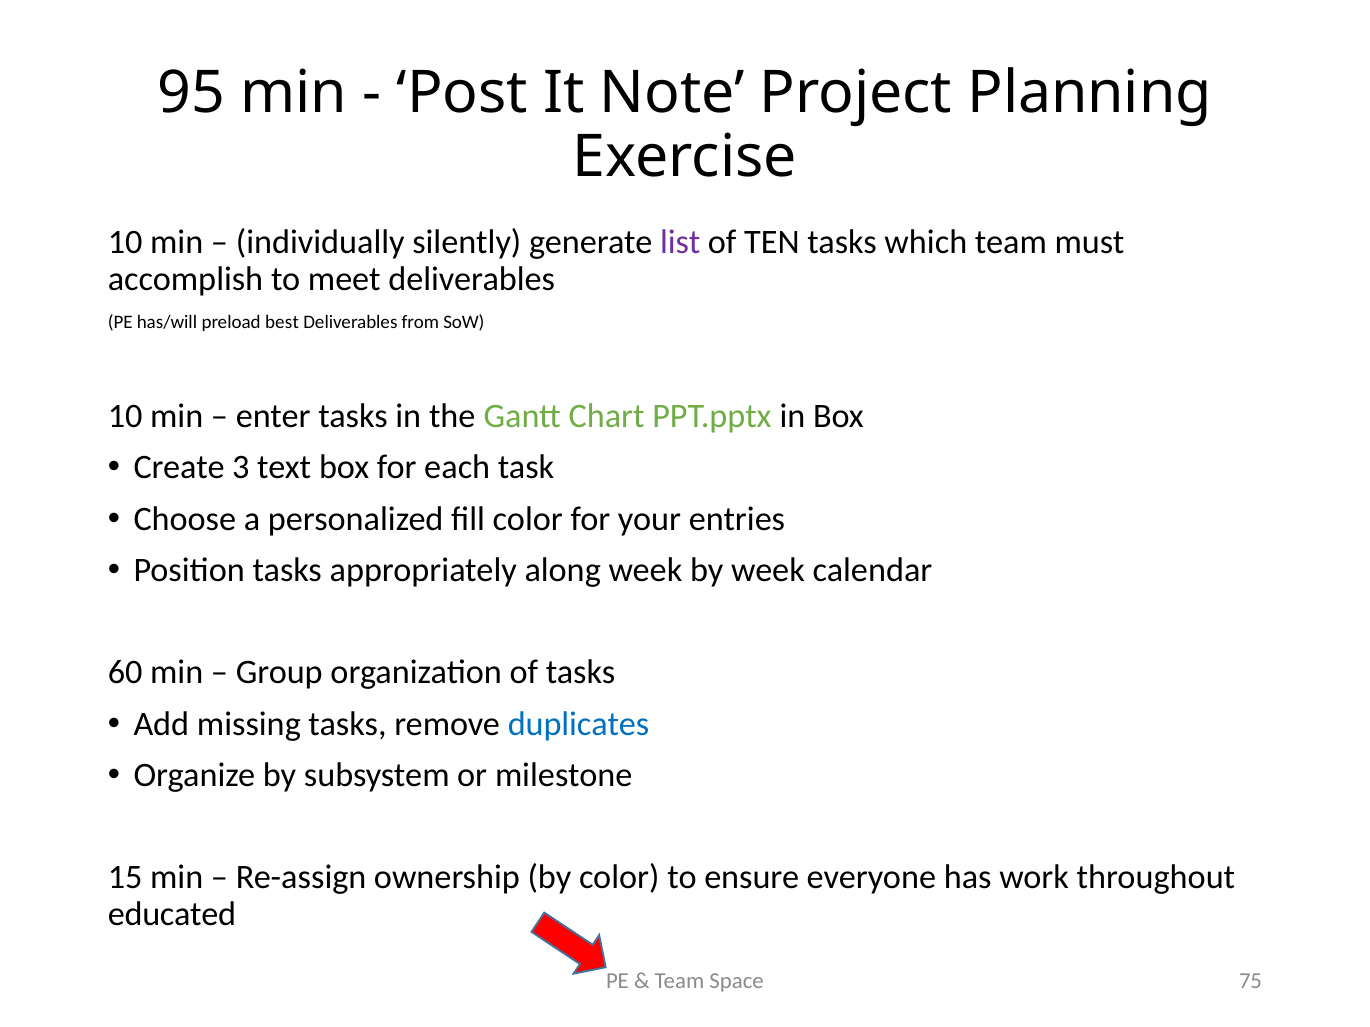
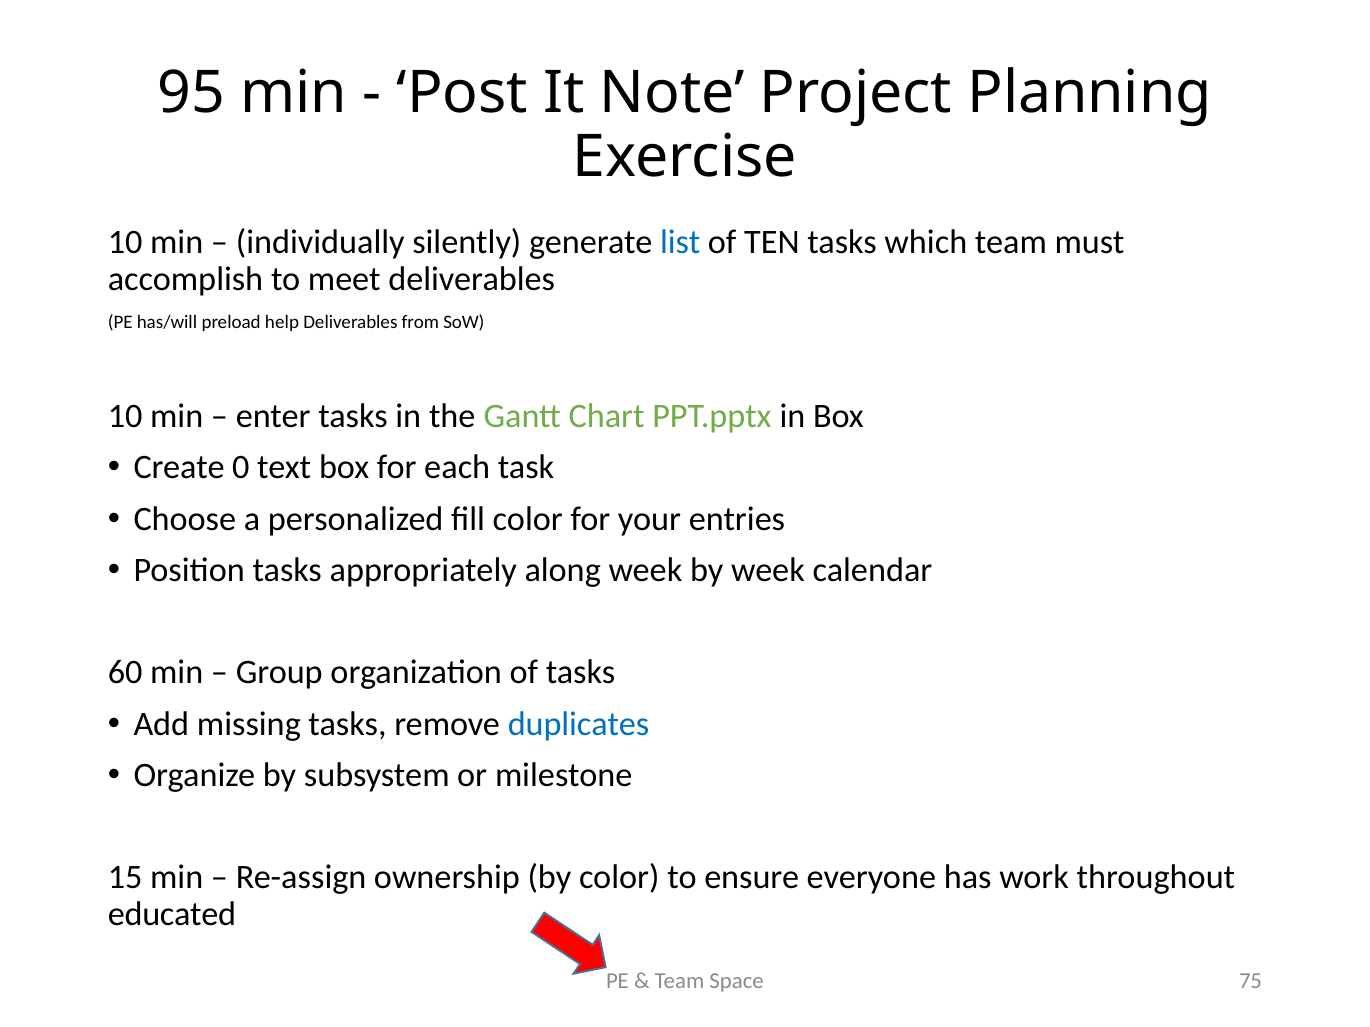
list colour: purple -> blue (680, 242)
best: best -> help (282, 322)
3: 3 -> 0 (241, 468)
